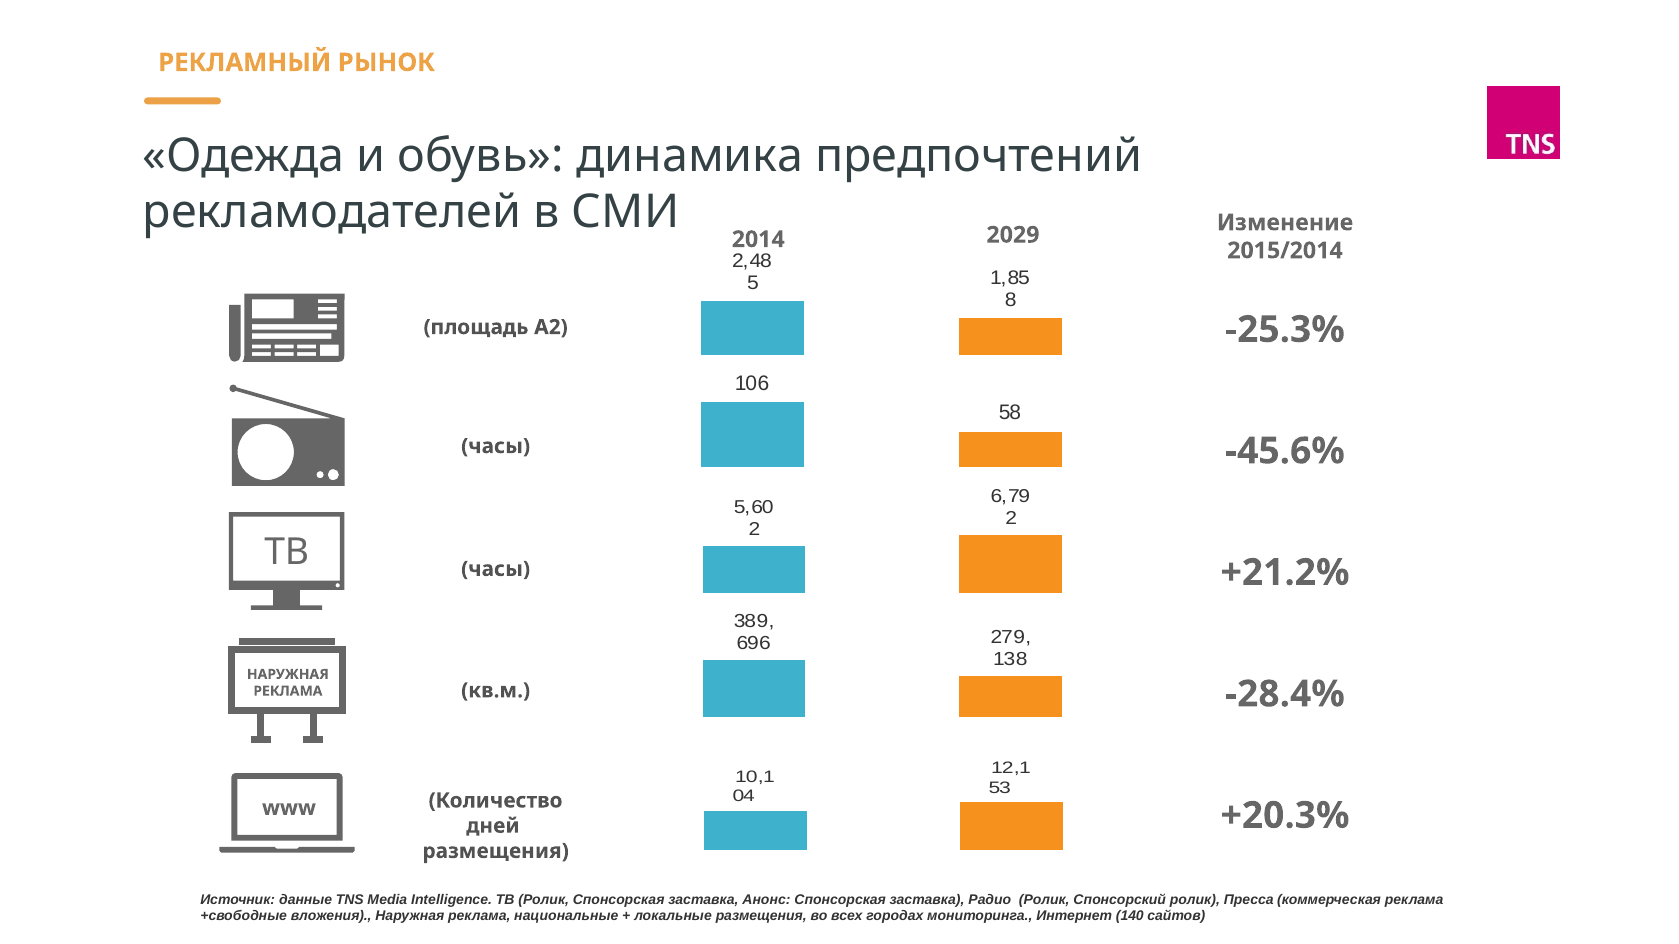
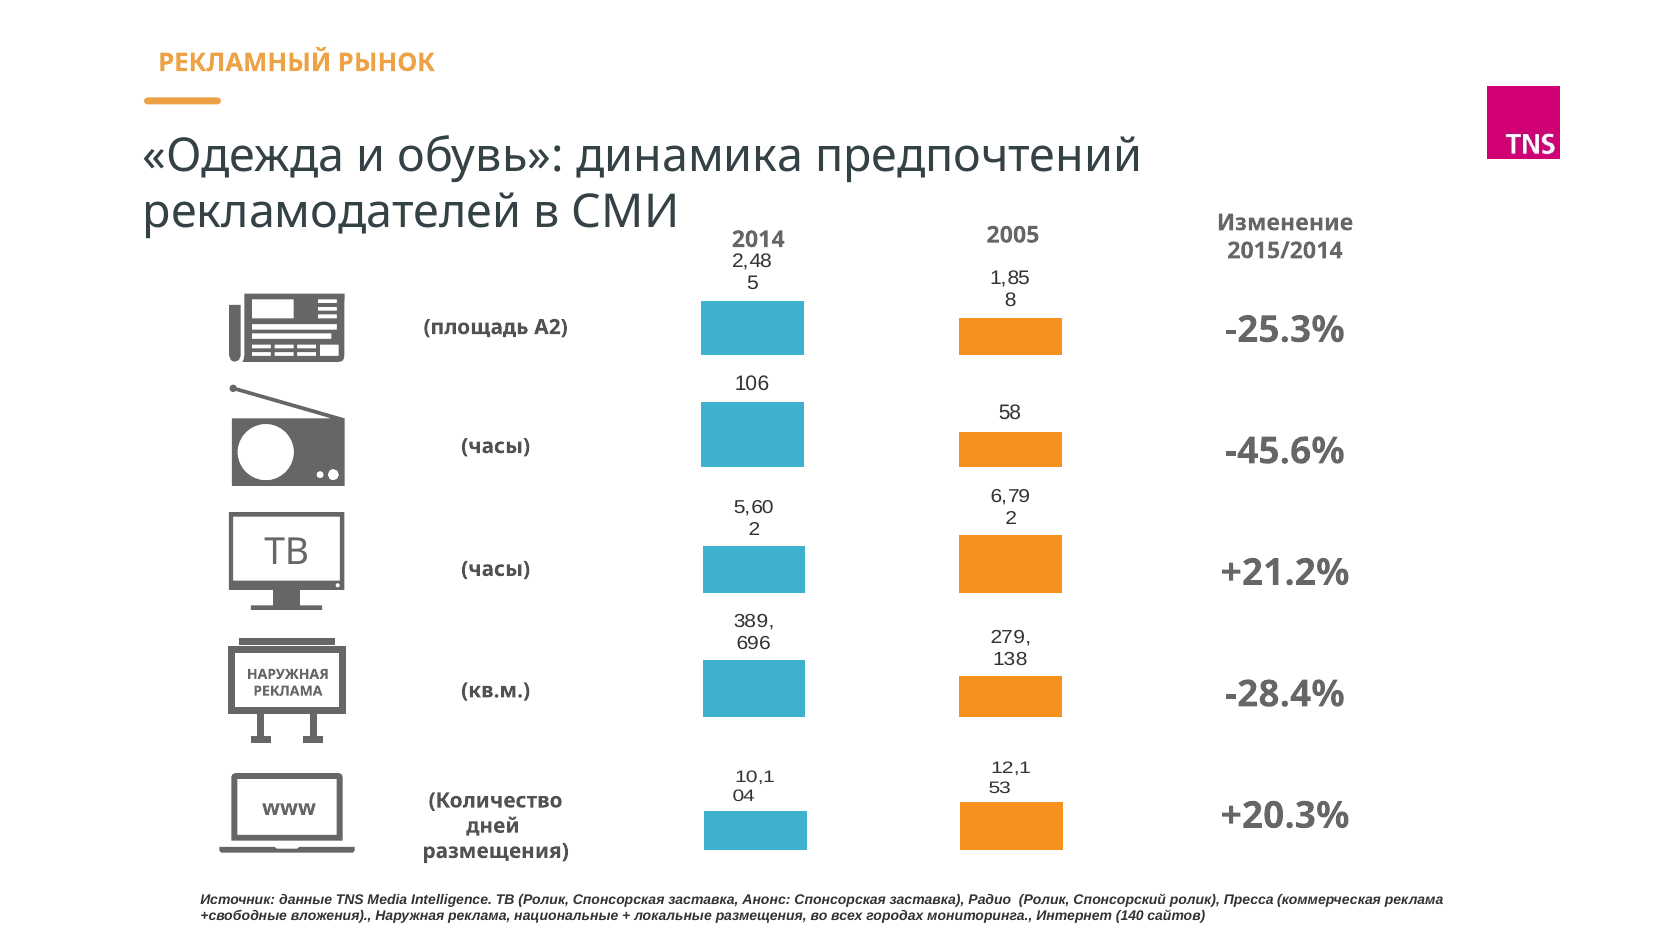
2029: 2029 -> 2005 (1013, 235)
